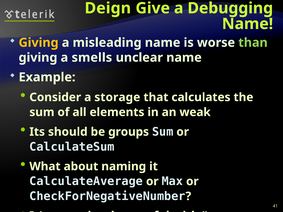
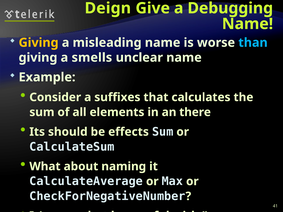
than colour: light green -> light blue (253, 43)
storage: storage -> suffixes (117, 97)
weak: weak -> there (195, 112)
groups: groups -> effects (129, 132)
